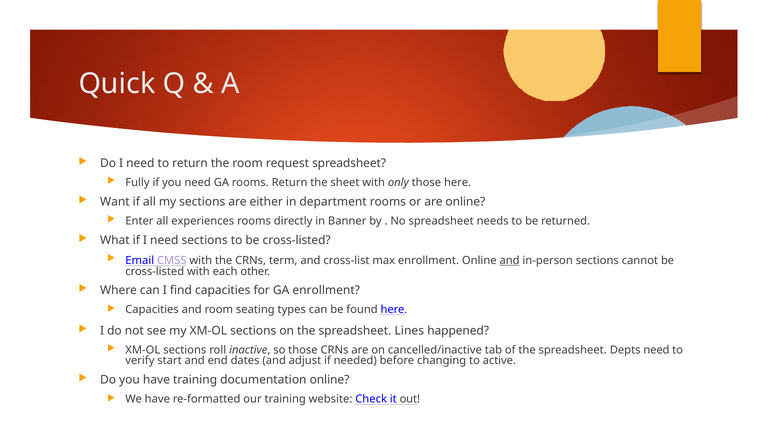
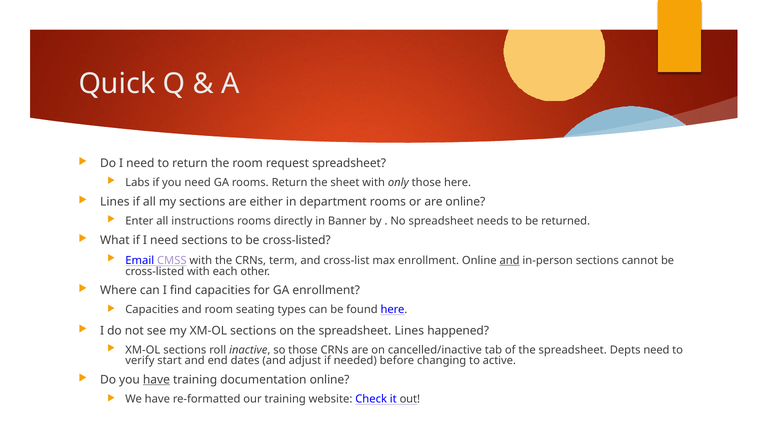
Fully: Fully -> Labs (138, 183)
Want: Want -> Lines (115, 202)
experiences: experiences -> instructions (203, 221)
have underline: none -> present (156, 380)
